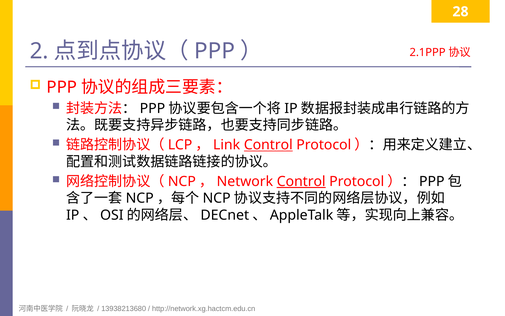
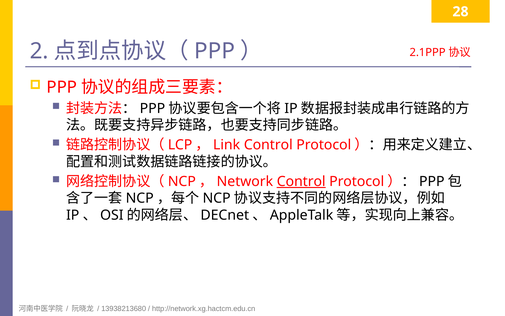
Control underline: present -> none (268, 145)
